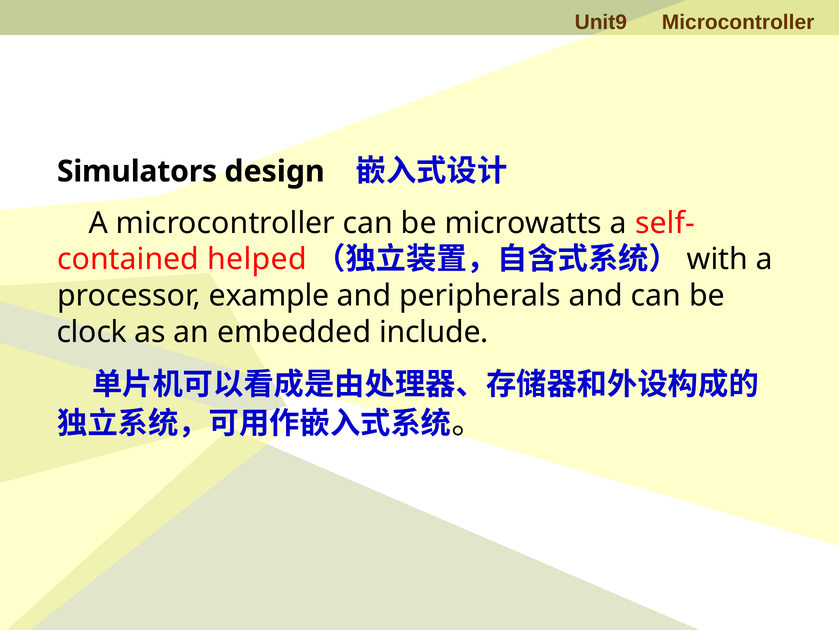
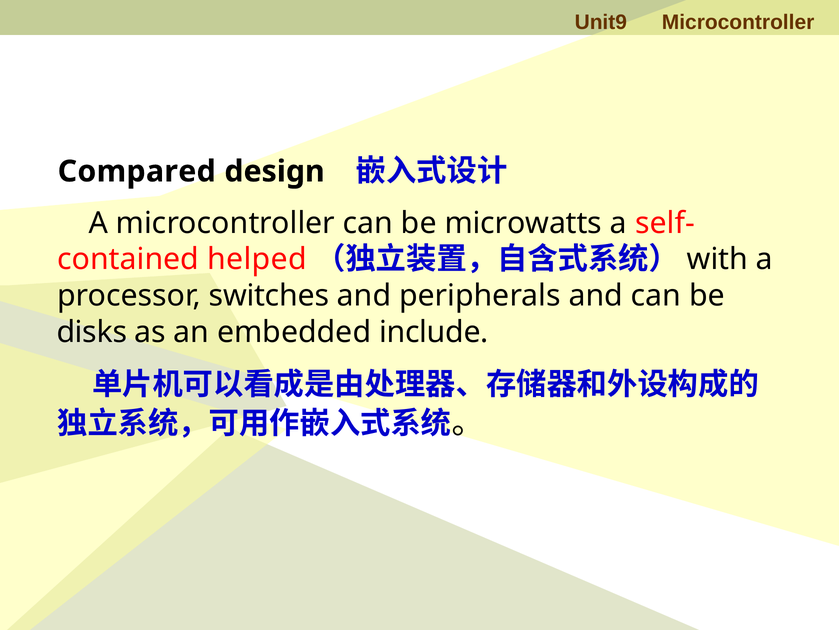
Simulators: Simulators -> Compared (137, 171)
example: example -> switches (269, 295)
clock: clock -> disks (92, 332)
